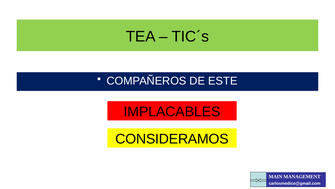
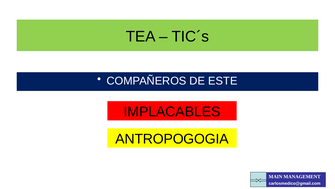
CONSIDERAMOS: CONSIDERAMOS -> ANTROPOGOGIA (172, 139)
